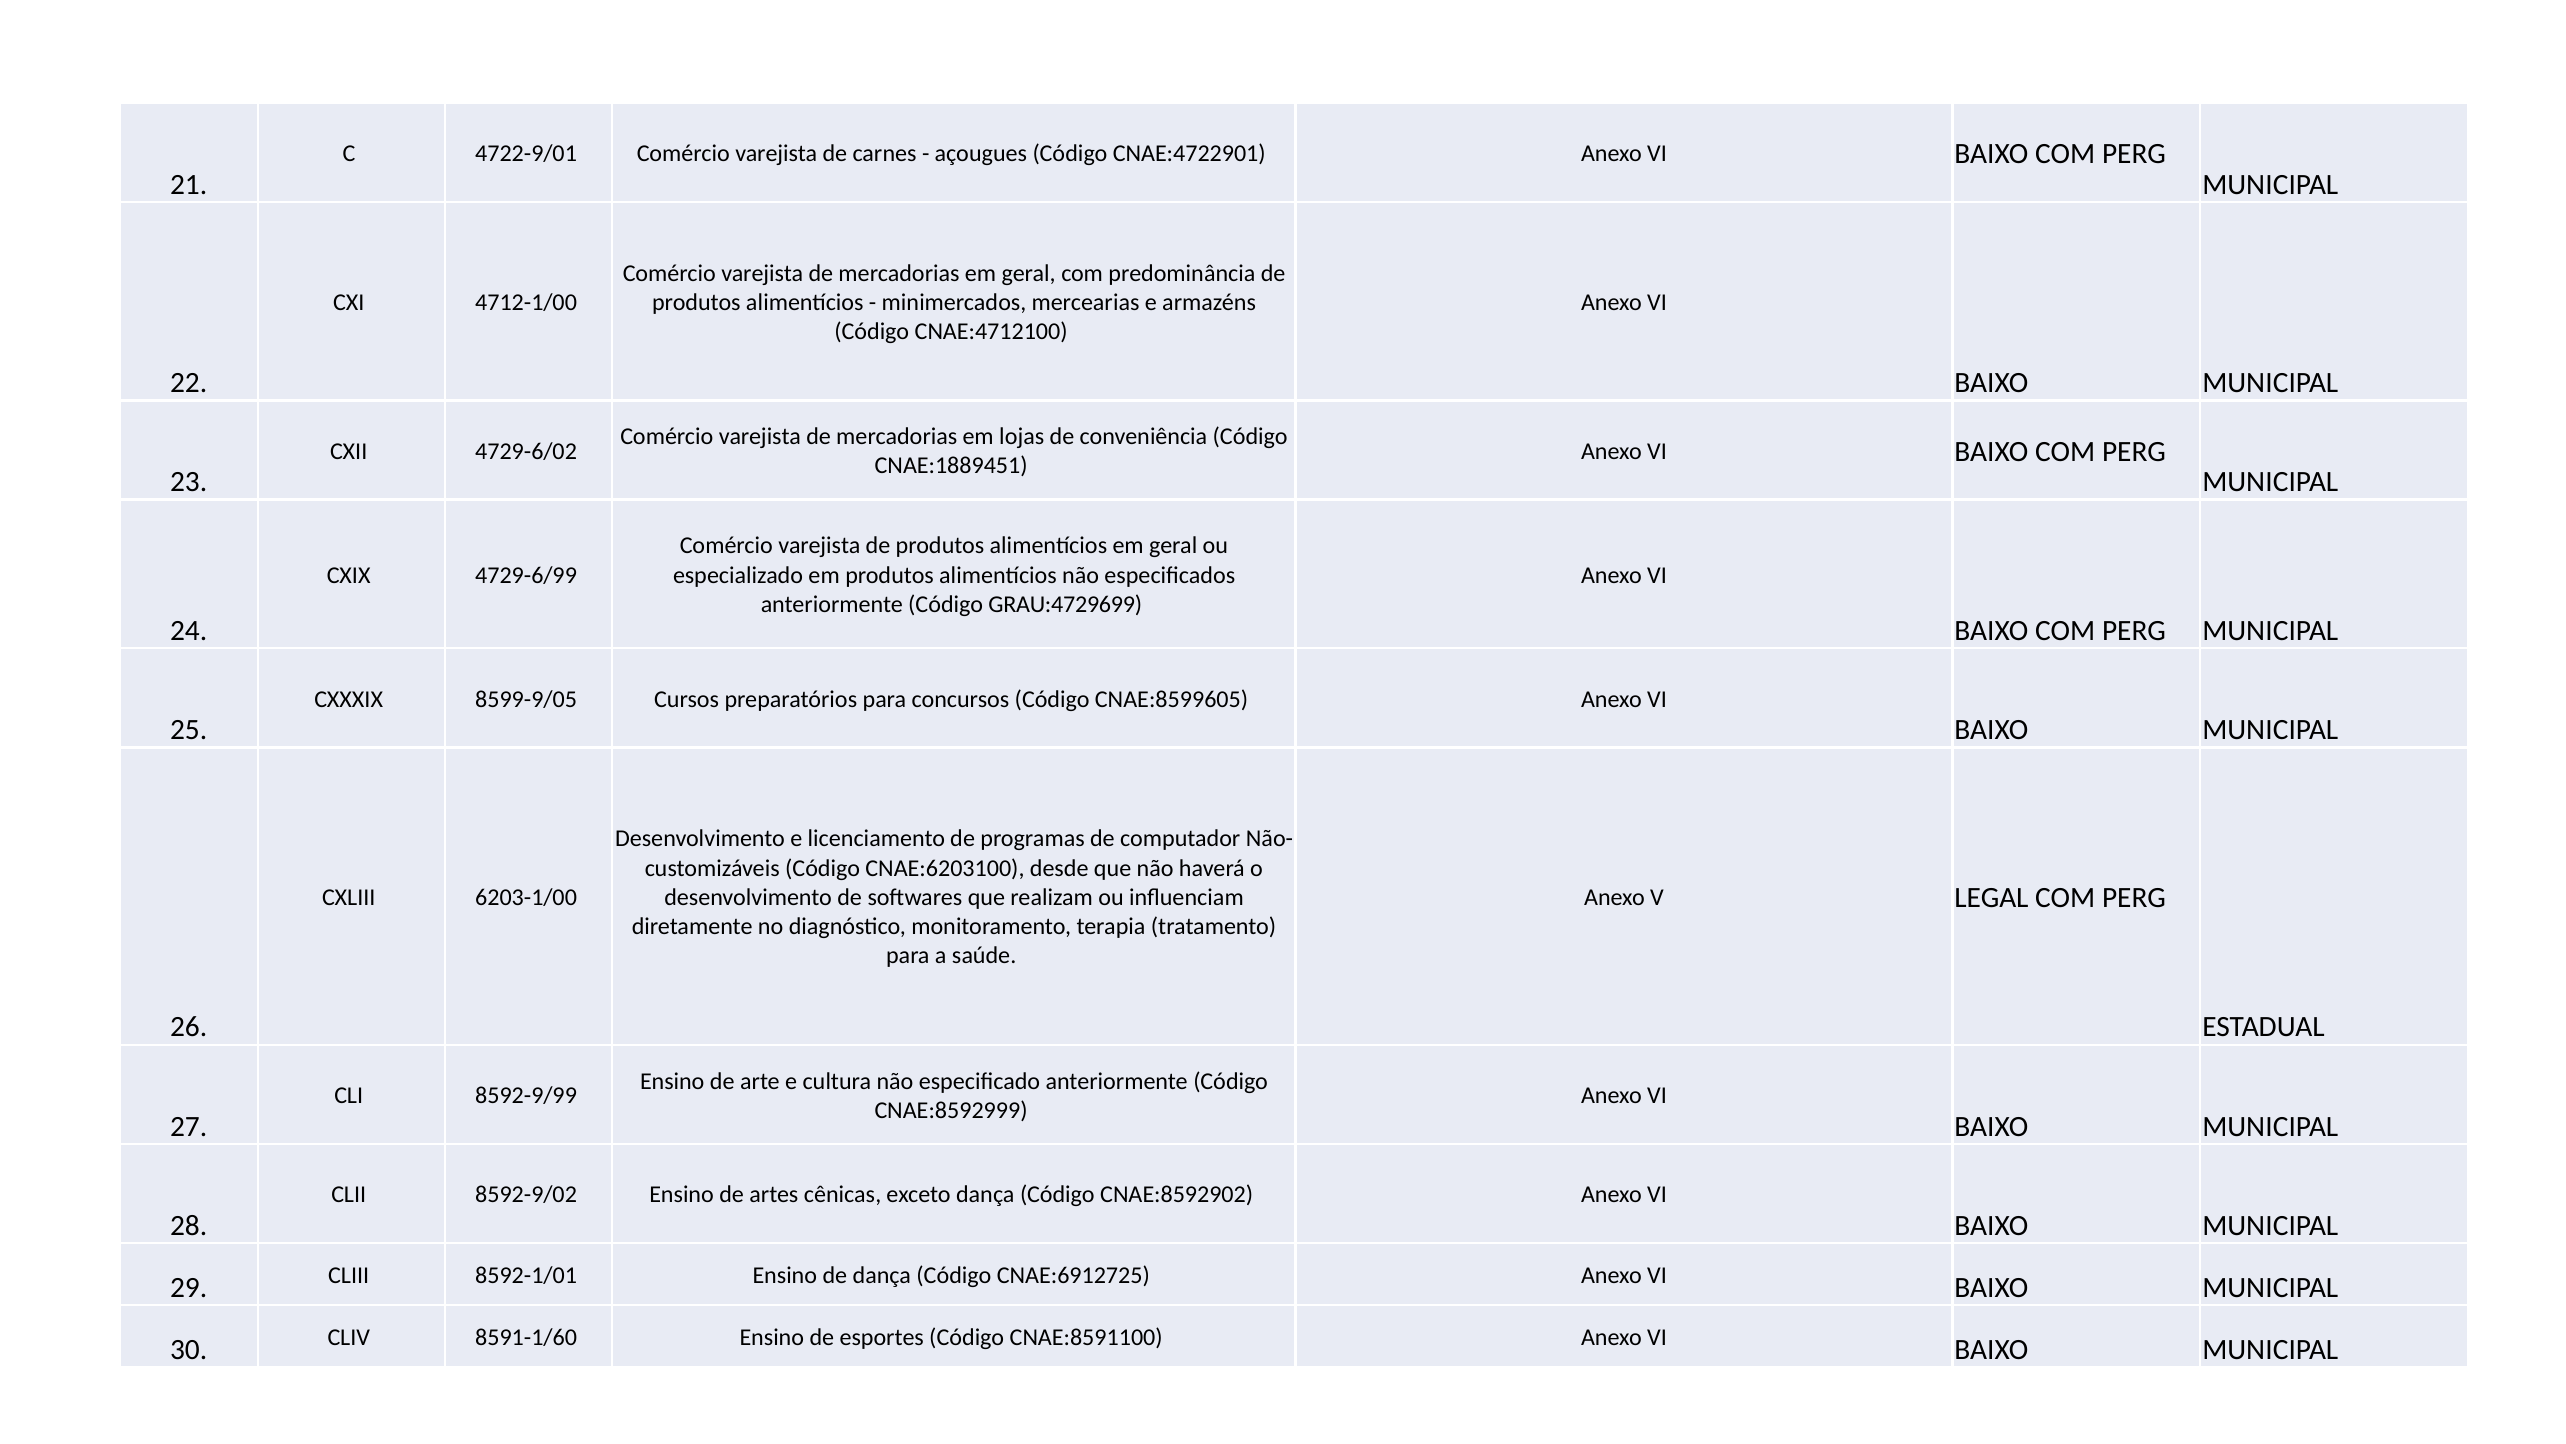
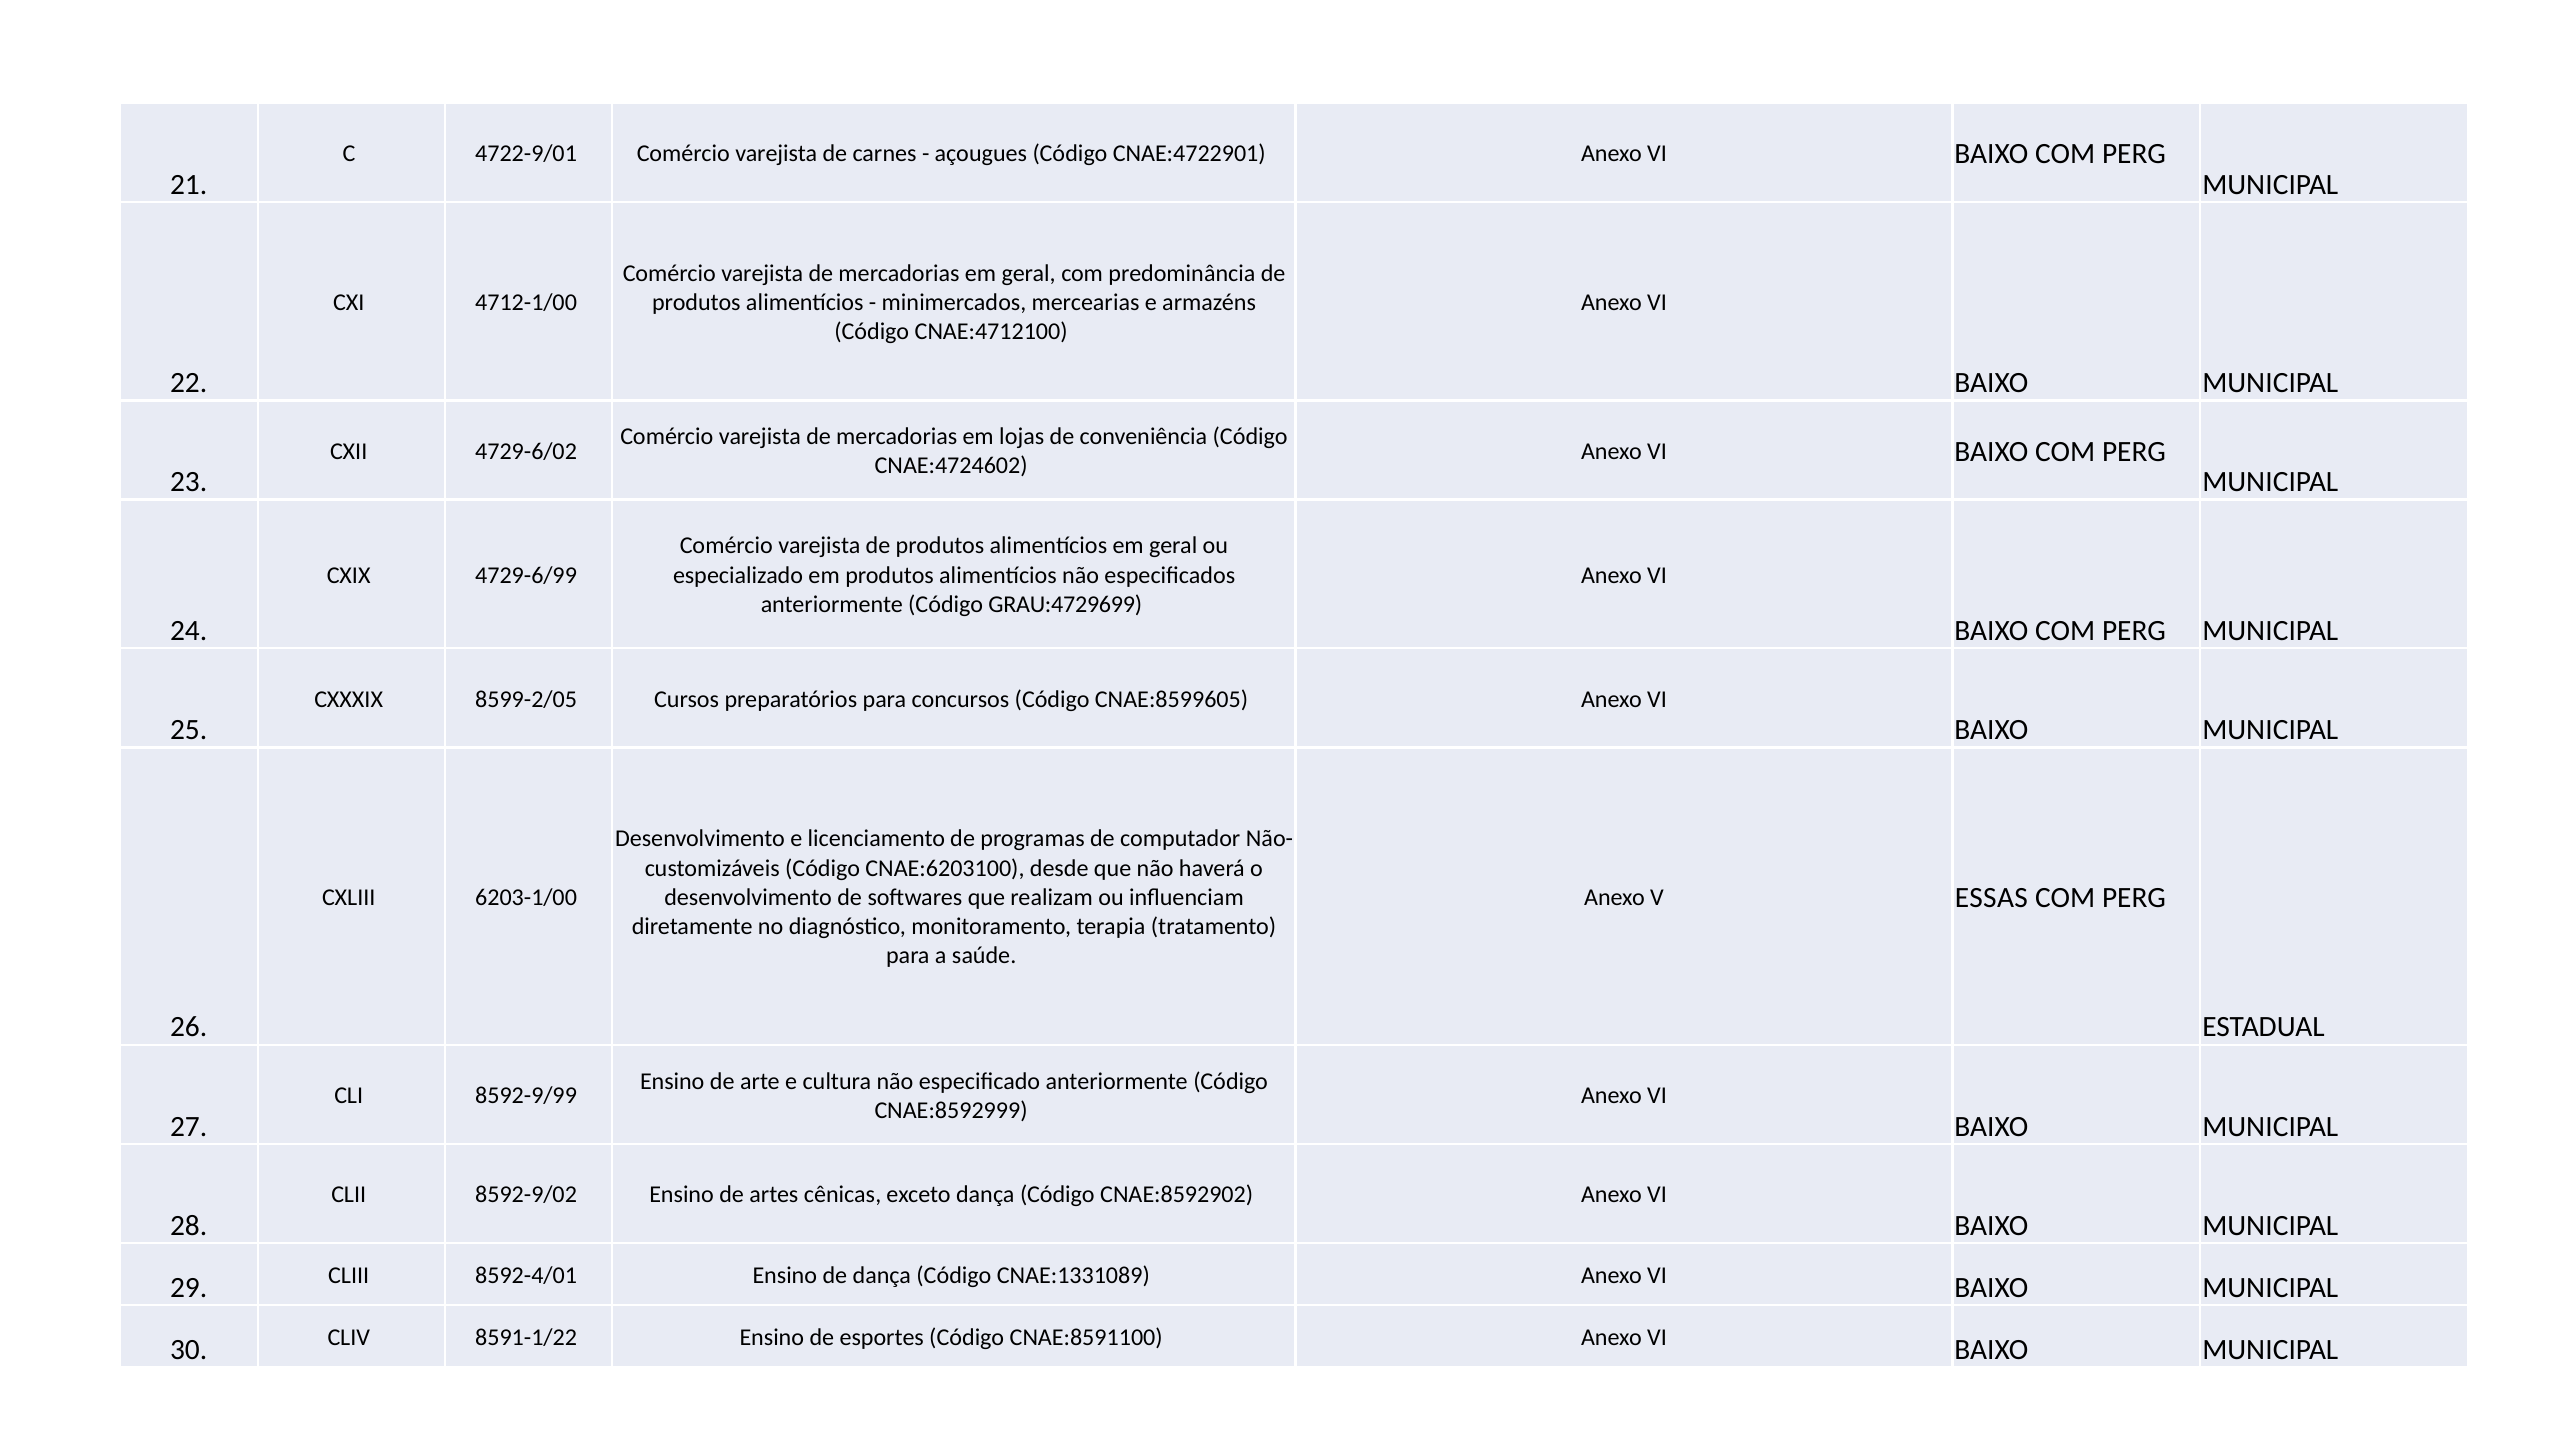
CNAE:1889451: CNAE:1889451 -> CNAE:4724602 (951, 466)
8599-9/05: 8599-9/05 -> 8599-2/05 (526, 699)
LEGAL: LEGAL -> ESSAS (1991, 897)
8592-1/01: 8592-1/01 -> 8592-4/01 (526, 1275)
CNAE:6912725: CNAE:6912725 -> CNAE:1331089 (1073, 1275)
8591-1/60: 8591-1/60 -> 8591-1/22 (526, 1337)
